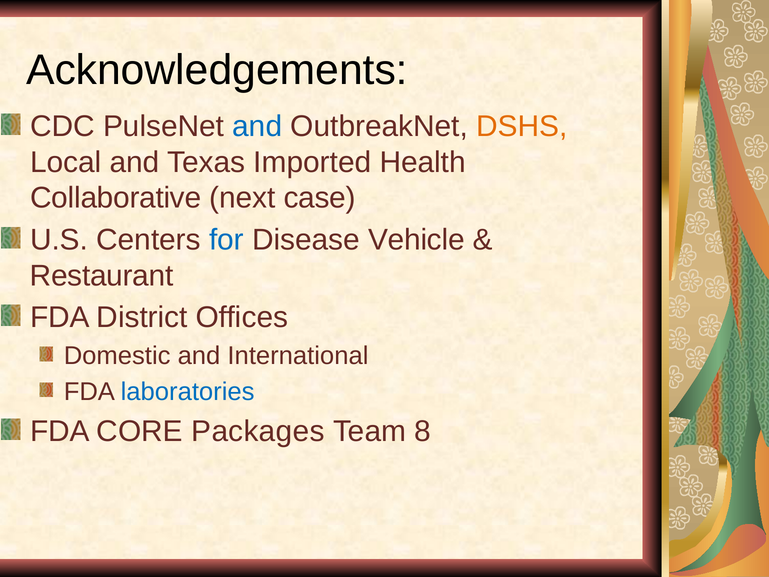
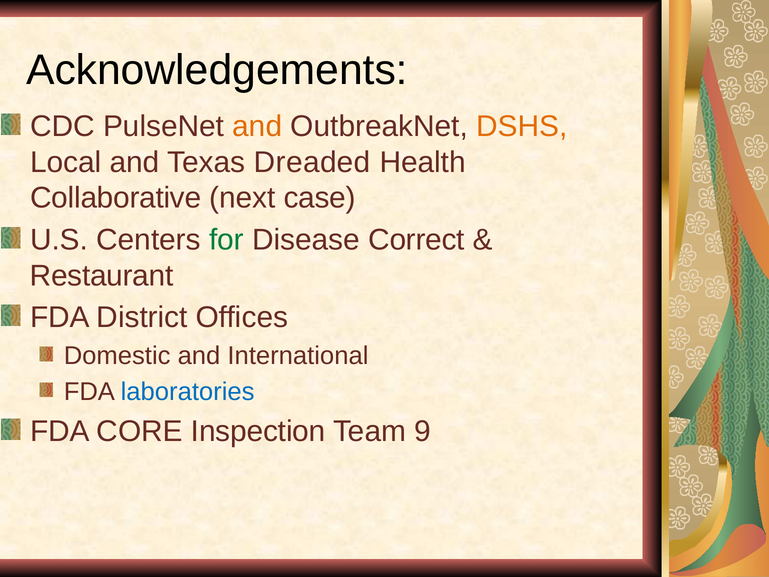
and colour: blue -> orange (257, 126)
Imported: Imported -> Dreaded (312, 162)
for colour: blue -> green (226, 240)
Vehicle: Vehicle -> Correct (416, 240)
Packages: Packages -> Inspection (258, 431)
8: 8 -> 9 (423, 431)
